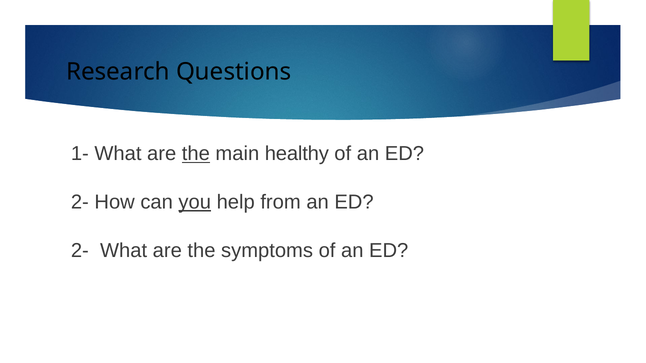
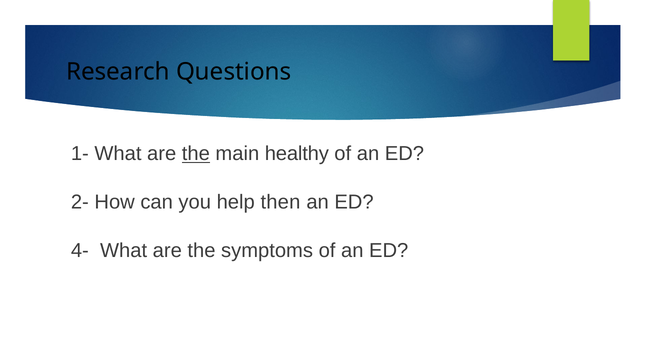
you underline: present -> none (195, 202)
from: from -> then (280, 202)
2-: 2- -> 4- (80, 251)
